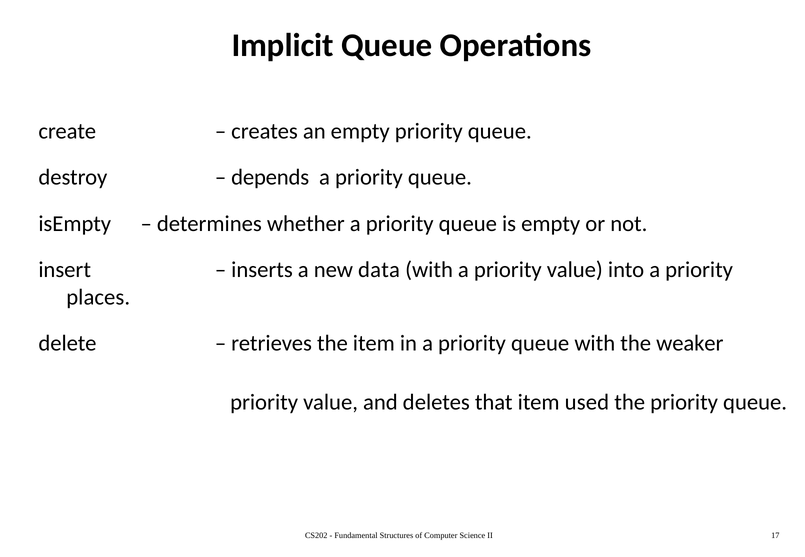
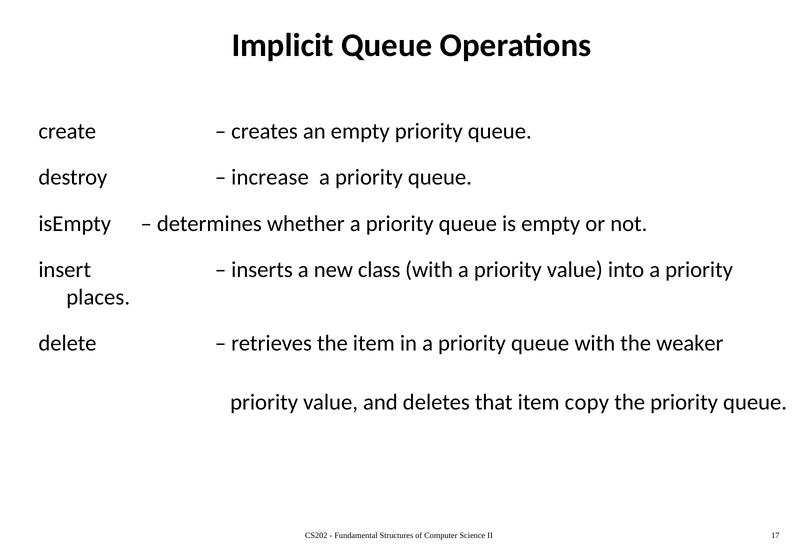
depends: depends -> increase (270, 177)
data: data -> class (379, 270)
used: used -> copy (587, 402)
